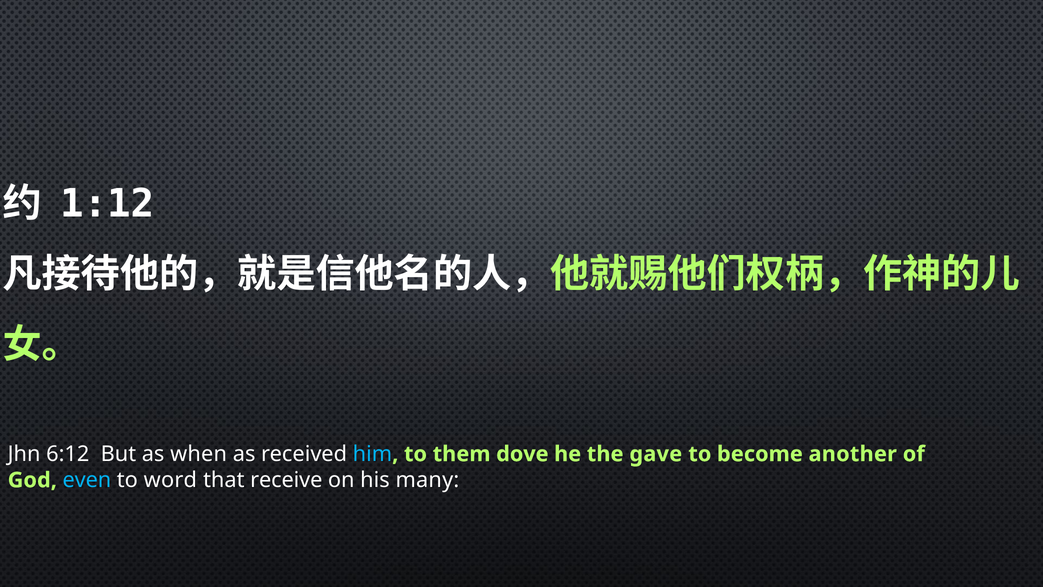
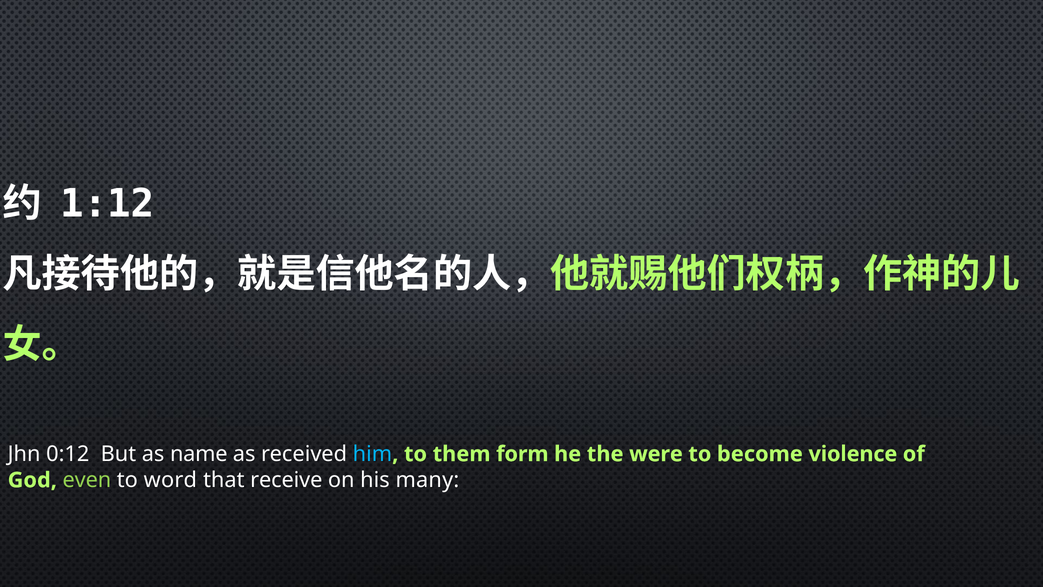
6:12: 6:12 -> 0:12 (68, 454)
when: when -> name (199, 454)
dove: dove -> form (522, 454)
gave: gave -> were (656, 454)
another: another -> violence (853, 454)
even colour: light blue -> light green (87, 480)
